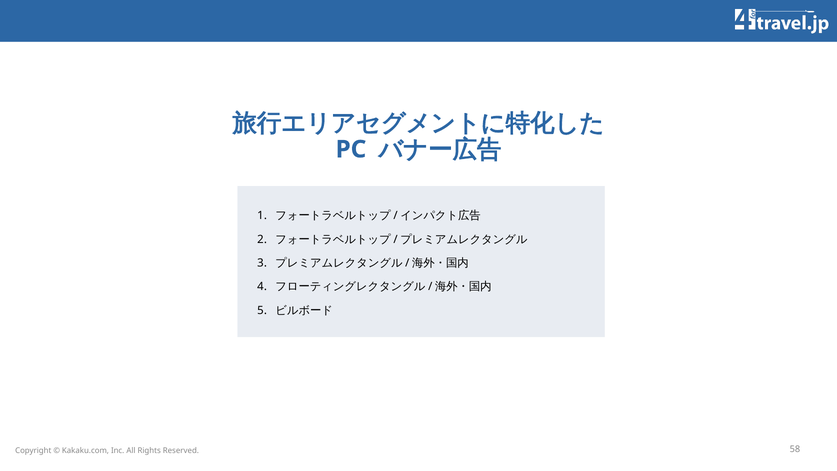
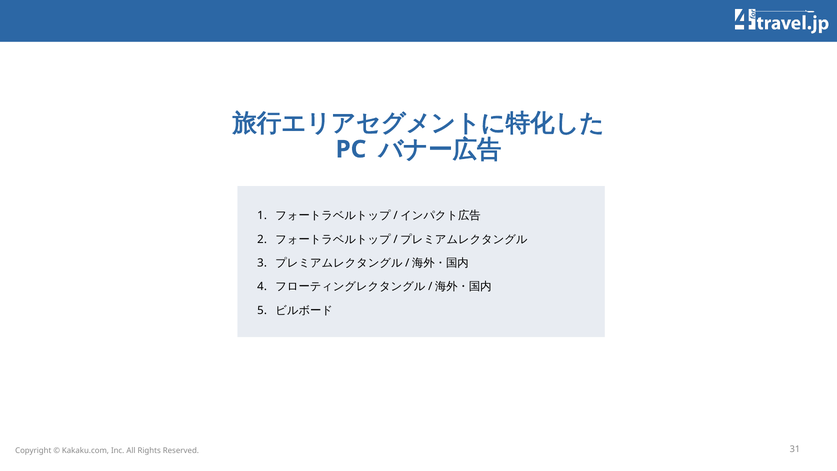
58: 58 -> 31 (795, 449)
